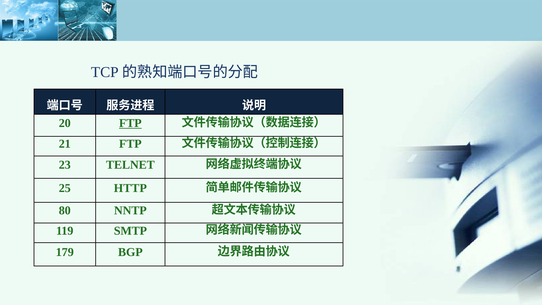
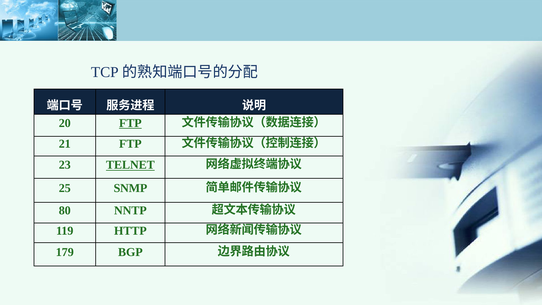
TELNET underline: none -> present (130, 165)
HTTP: HTTP -> SNMP (130, 188)
SMTP: SMTP -> HTTP (130, 231)
